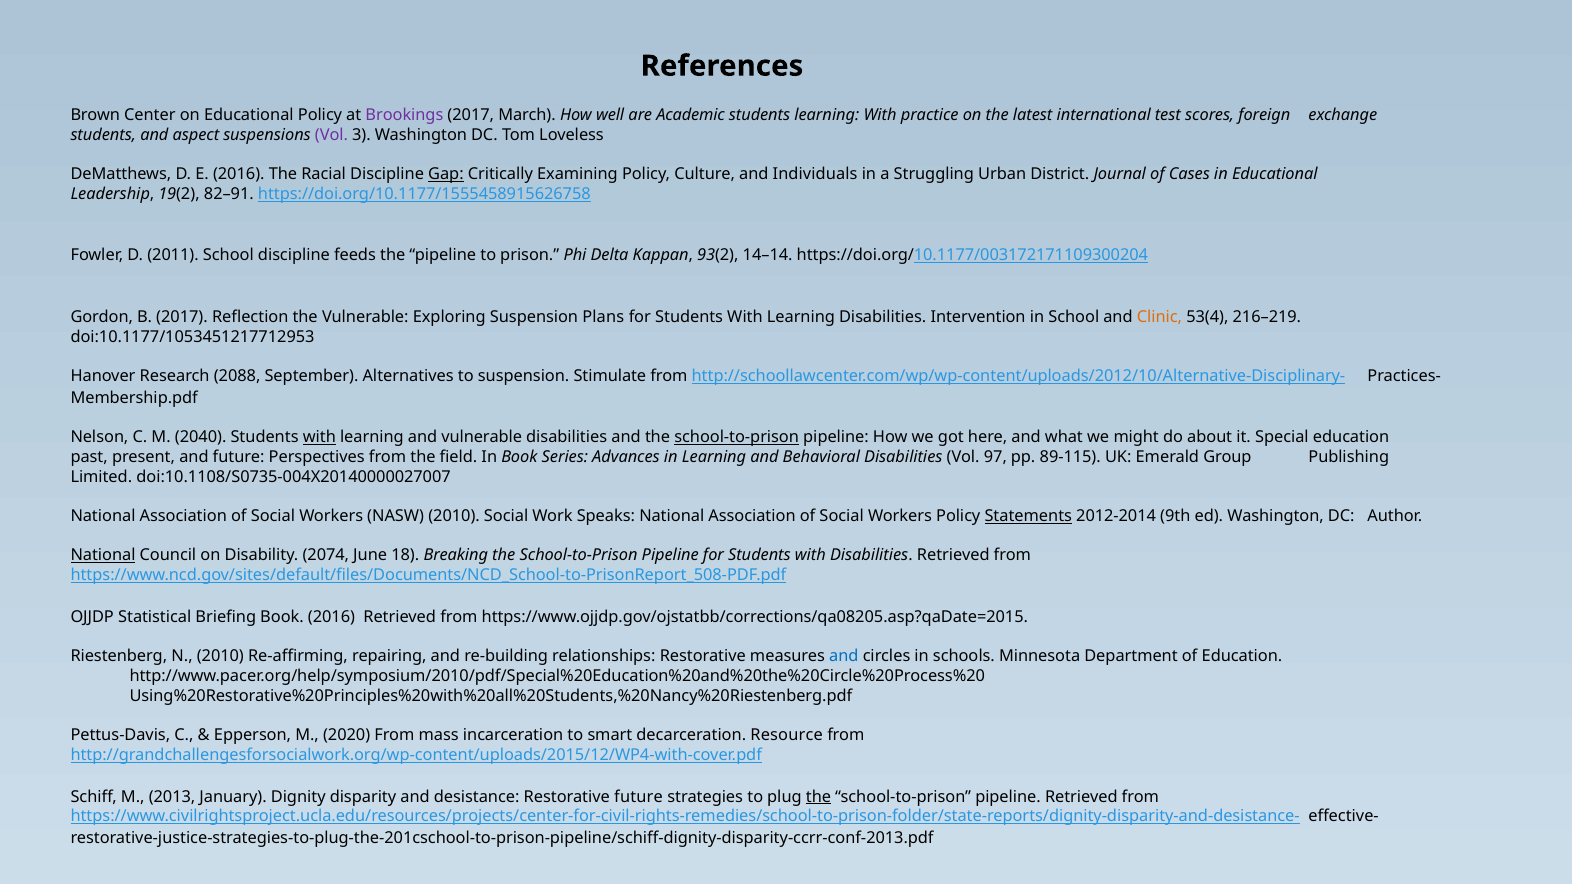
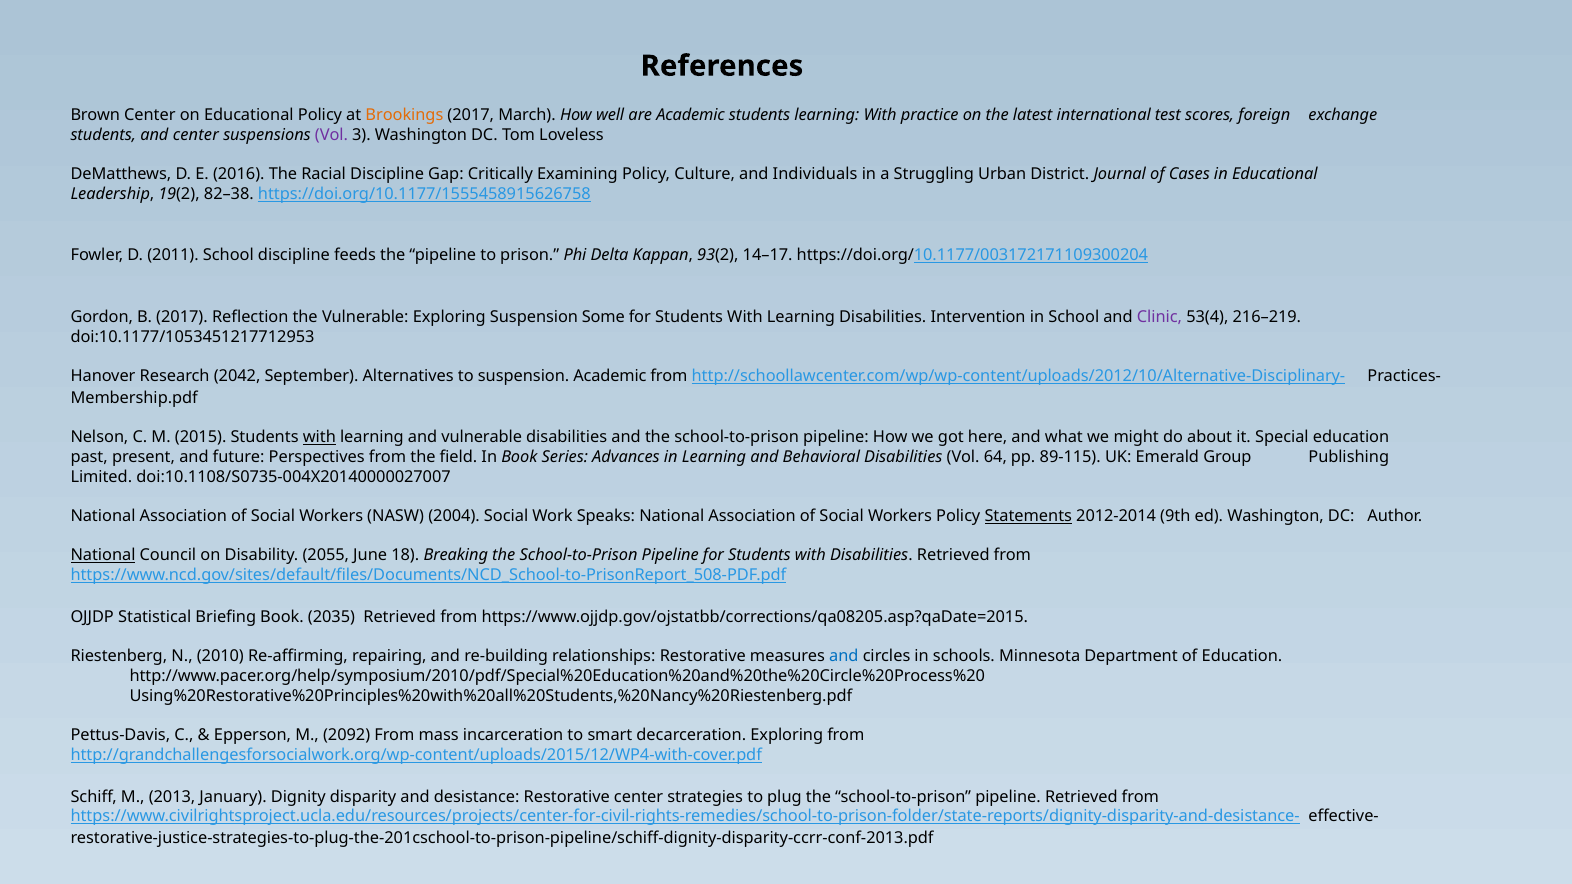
Brookings colour: purple -> orange (404, 115)
and aspect: aspect -> center (196, 135)
Gap underline: present -> none (446, 174)
82–91: 82–91 -> 82–38 (229, 194)
14–14: 14–14 -> 14–17 (768, 256)
Plans: Plans -> Some (603, 317)
Clinic colour: orange -> purple (1159, 317)
2088: 2088 -> 2042 (237, 376)
suspension Stimulate: Stimulate -> Academic (610, 376)
2040: 2040 -> 2015 (201, 438)
school-to-prison underline: present -> none (737, 438)
97: 97 -> 64 (995, 457)
NASW 2010: 2010 -> 2004 (454, 516)
2074: 2074 -> 2055 (326, 556)
Book 2016: 2016 -> 2035 (331, 617)
2020: 2020 -> 2092 (347, 735)
decarceration Resource: Resource -> Exploring (787, 735)
Restorative future: future -> center (639, 797)
the underline: present -> none (819, 797)
